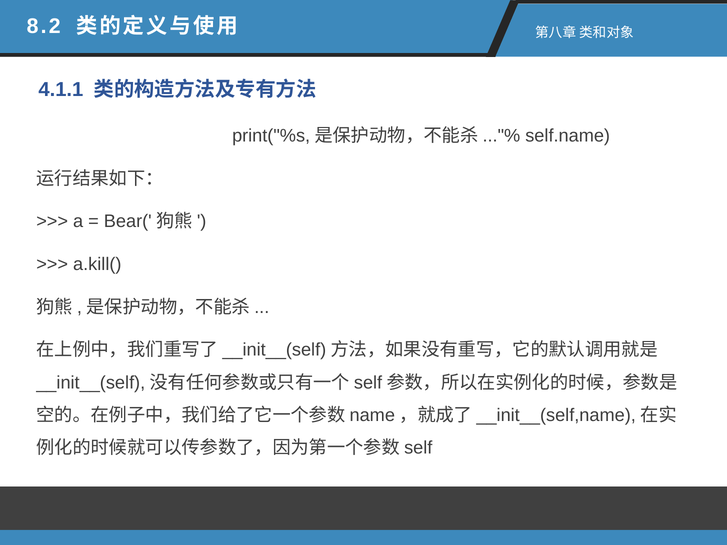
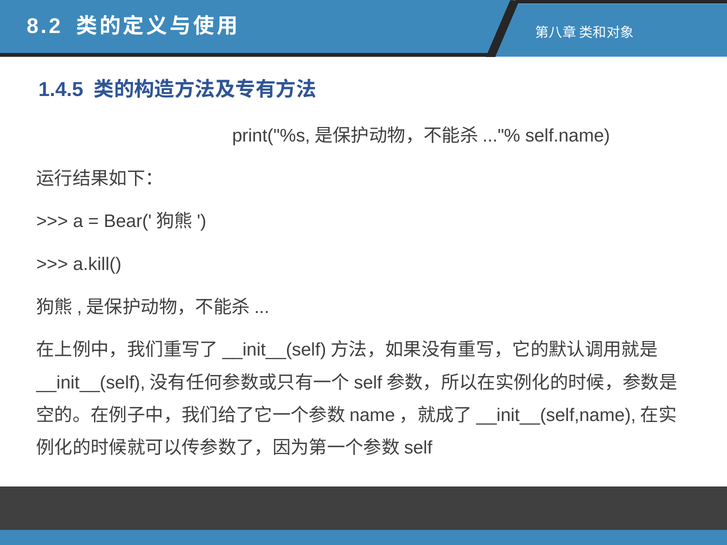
4.1.1: 4.1.1 -> 1.4.5 (61, 90)
